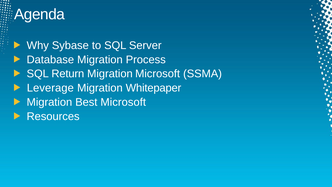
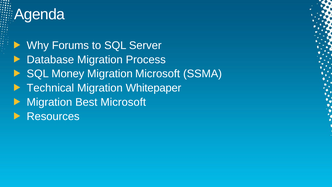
Sybase: Sybase -> Forums (70, 45)
Return: Return -> Money (68, 74)
Leverage: Leverage -> Technical (50, 88)
